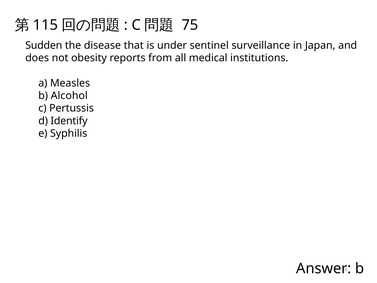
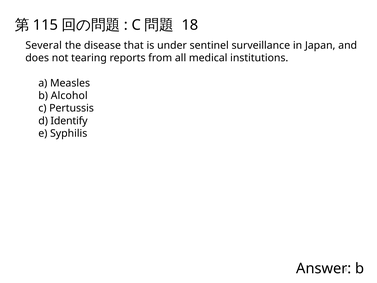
75: 75 -> 18 (190, 25)
Sudden: Sudden -> Several (44, 45)
obesity: obesity -> tearing (89, 58)
